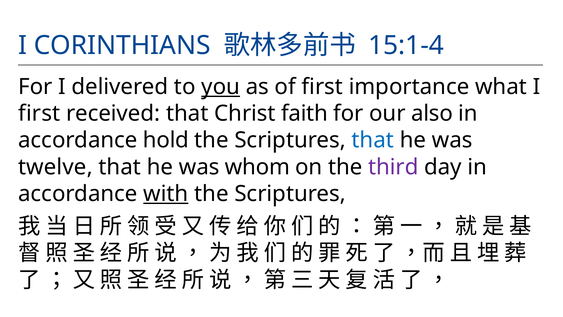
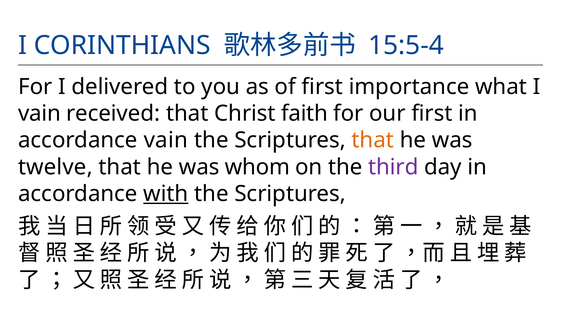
15:1-4: 15:1-4 -> 15:5-4 (406, 45)
you underline: present -> none (221, 87)
first: first -> vain (39, 113)
our also: also -> first (432, 113)
accordance hold: hold -> vain (166, 140)
that colour: blue -> orange (373, 140)
